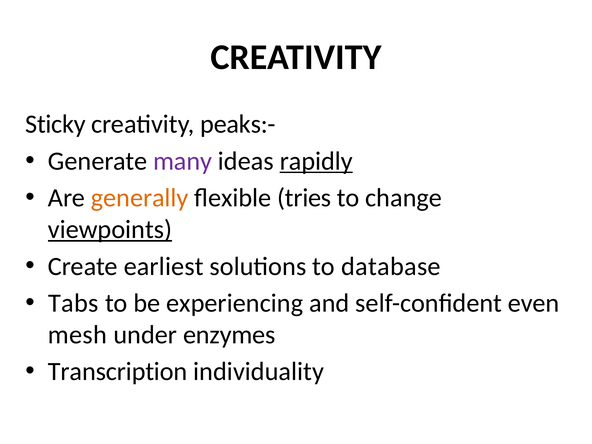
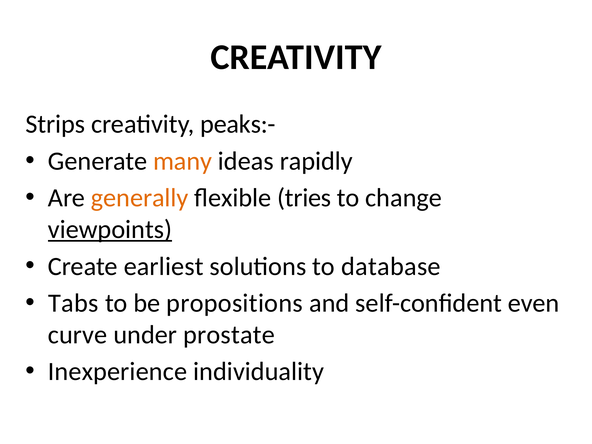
Sticky: Sticky -> Strips (55, 124)
many colour: purple -> orange (183, 161)
rapidly underline: present -> none (316, 161)
experiencing: experiencing -> propositions (235, 303)
mesh: mesh -> curve (78, 335)
enzymes: enzymes -> prostate (229, 335)
Transcription: Transcription -> Inexperience (118, 372)
